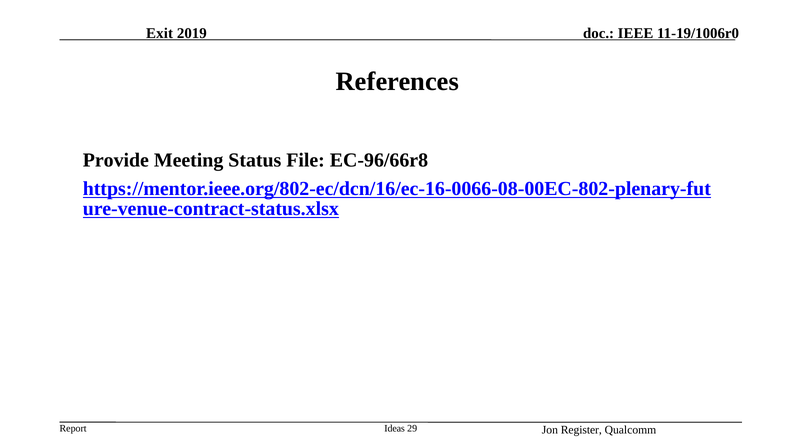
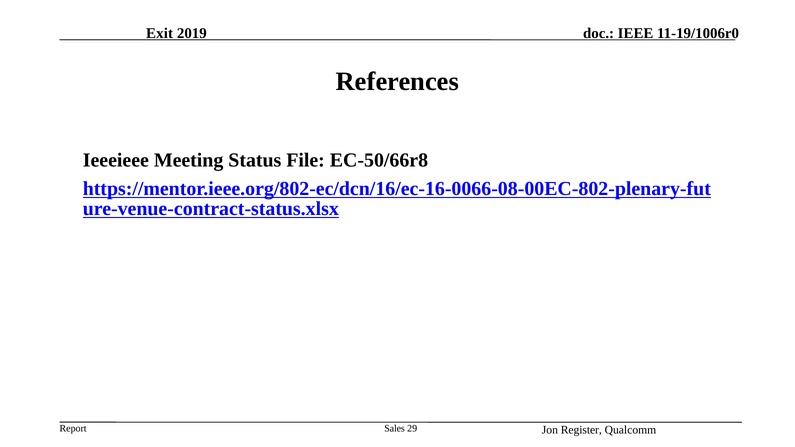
Provide: Provide -> Ieeeieee (116, 160)
EC-96/66r8: EC-96/66r8 -> EC-50/66r8 (379, 160)
Ideas: Ideas -> Sales (395, 429)
